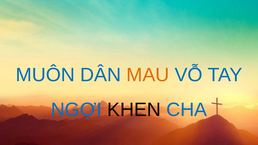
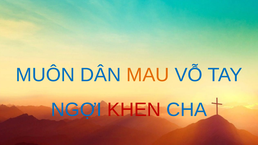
KHEN colour: black -> red (134, 110)
